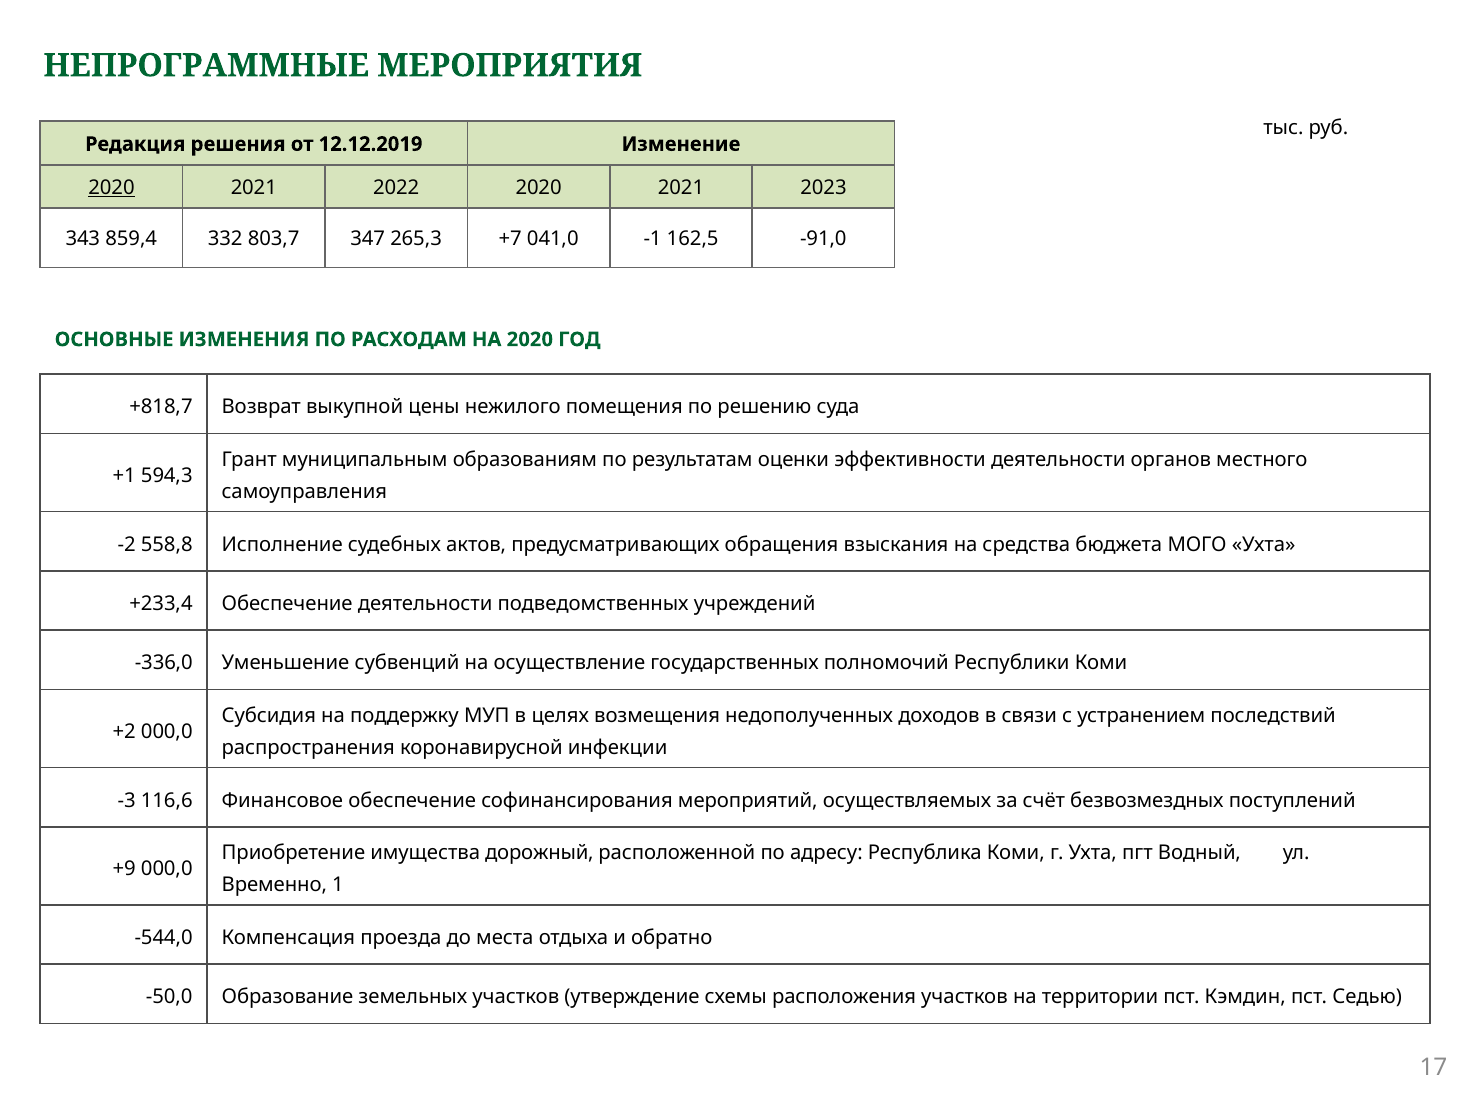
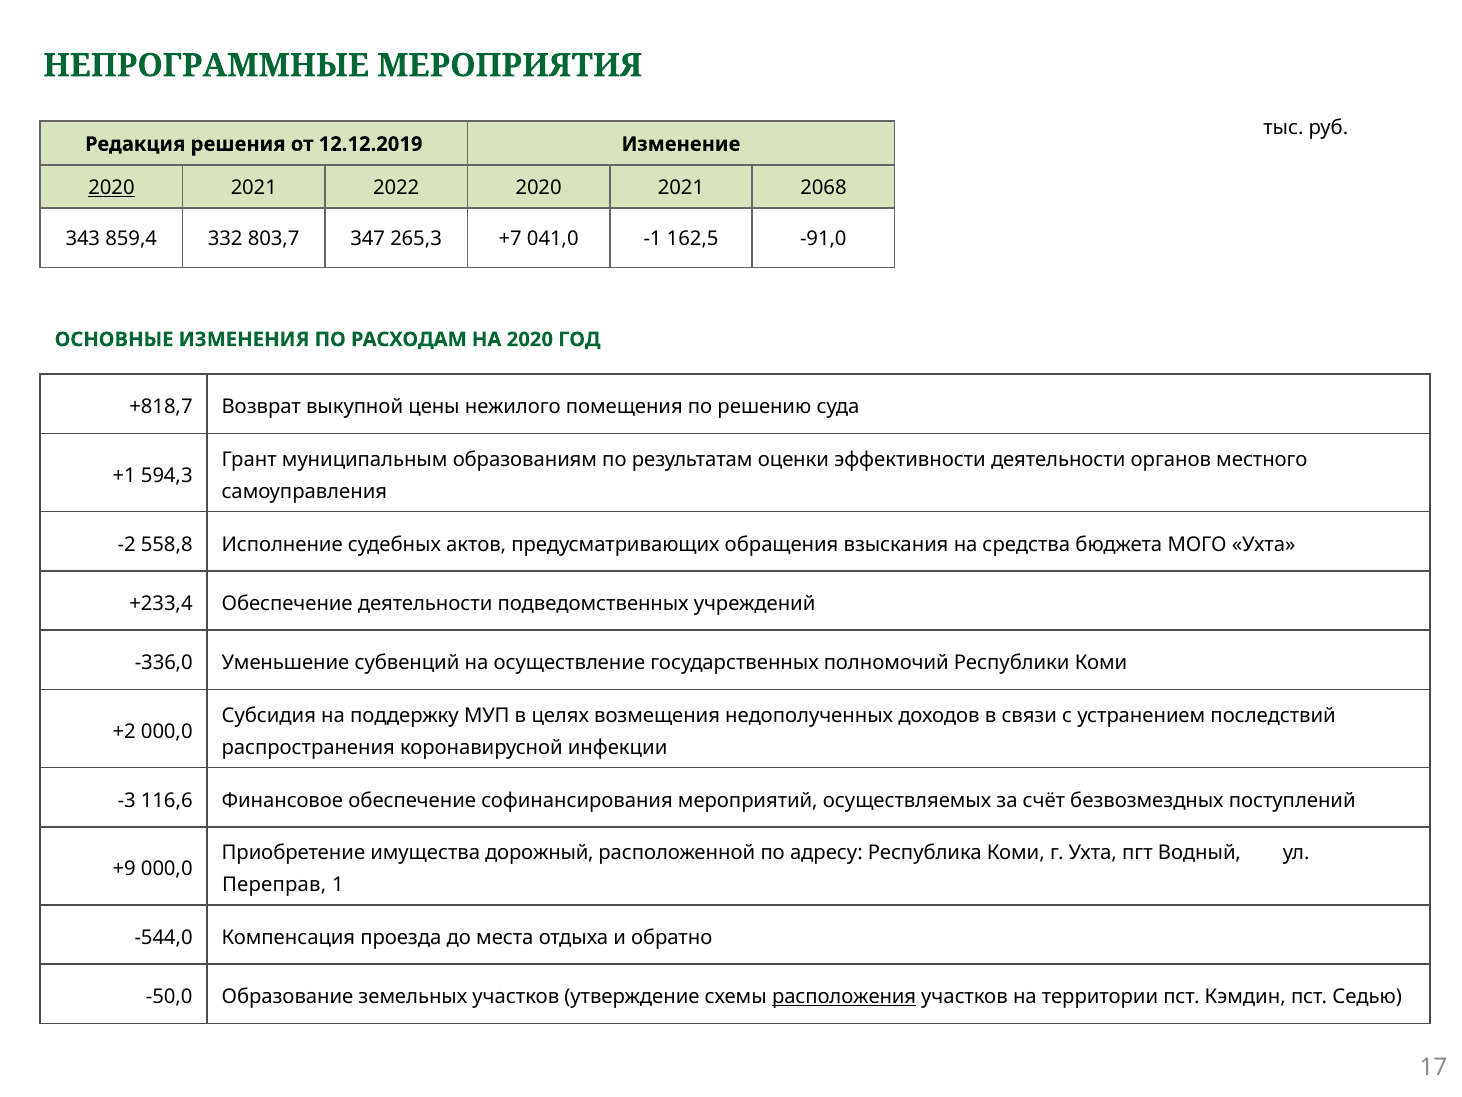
2023: 2023 -> 2068 (823, 188)
Временно: Временно -> Переправ (274, 884)
расположения underline: none -> present (844, 997)
